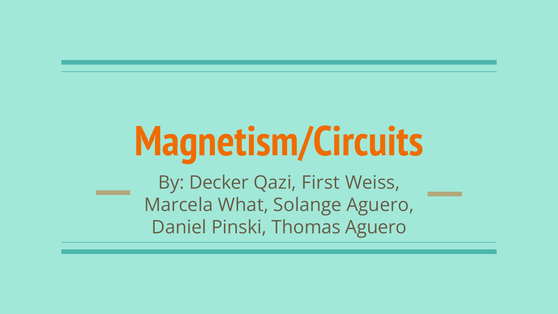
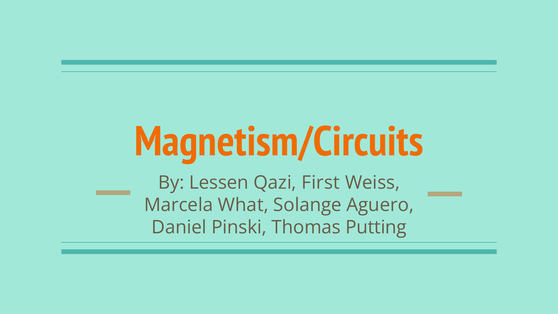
Decker: Decker -> Lessen (219, 183)
Thomas Aguero: Aguero -> Putting (376, 227)
